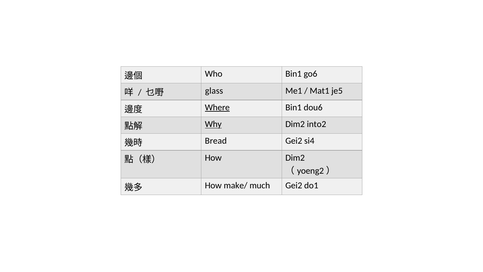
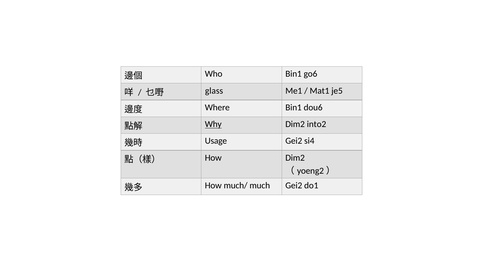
Where underline: present -> none (217, 107)
Bread: Bread -> Usage (216, 141)
make/: make/ -> much/ (236, 185)
